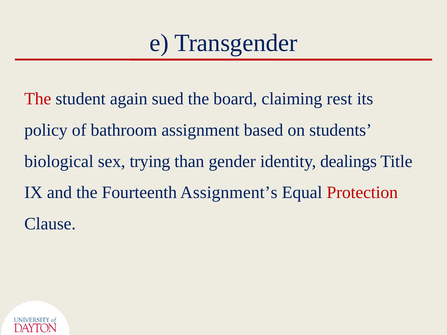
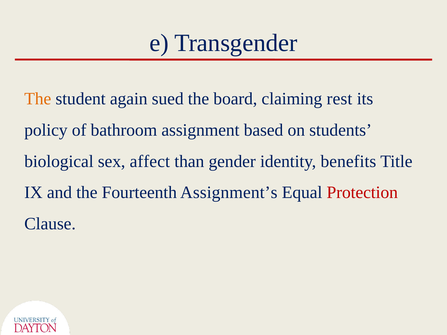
The colour: red -> orange (38, 99)
trying: trying -> affect (150, 161)
dealings: dealings -> benefits (348, 161)
